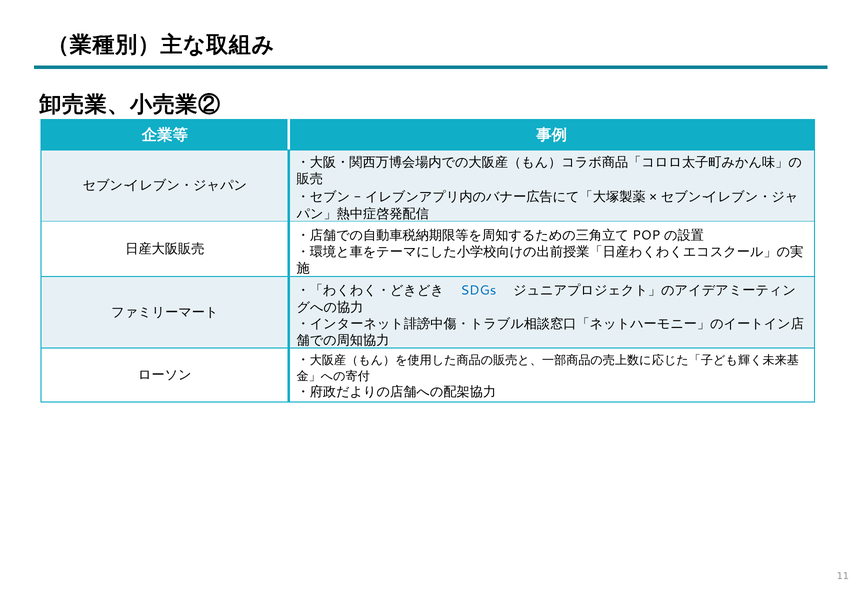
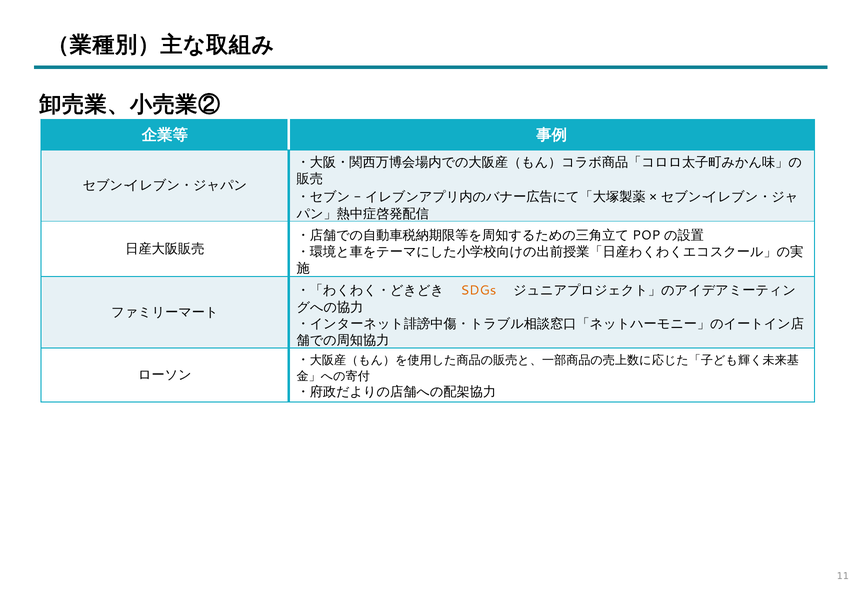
SDGs colour: blue -> orange (478, 291)
